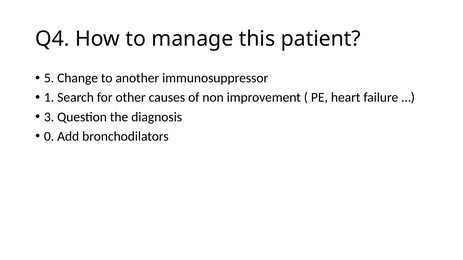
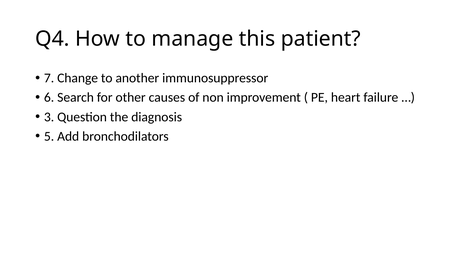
5: 5 -> 7 (49, 78)
1: 1 -> 6 (49, 98)
0: 0 -> 5 (49, 137)
